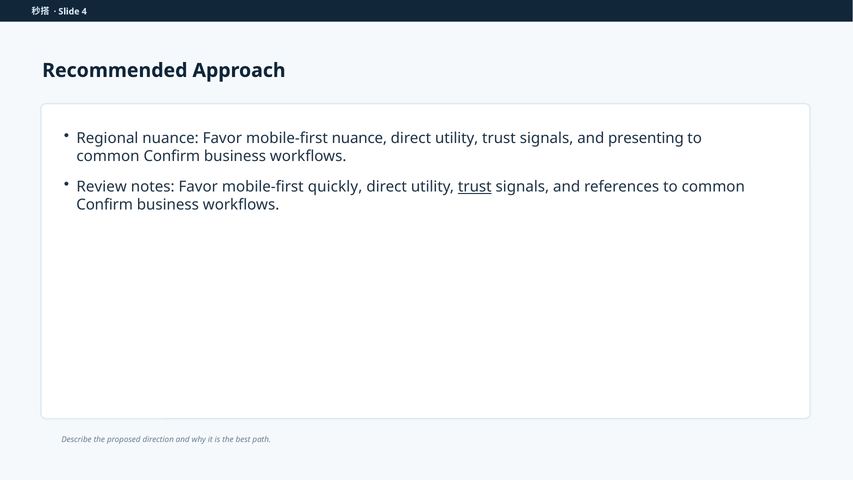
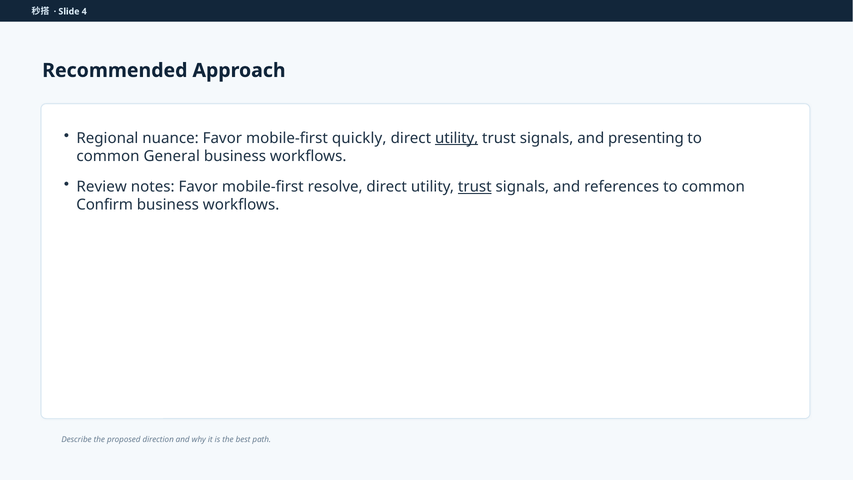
mobile-first nuance: nuance -> quickly (359, 138)
utility underline: none -> present (457, 138)
Confirm: Confirm -> General (172, 156)
quickly: quickly -> resolve (335, 187)
